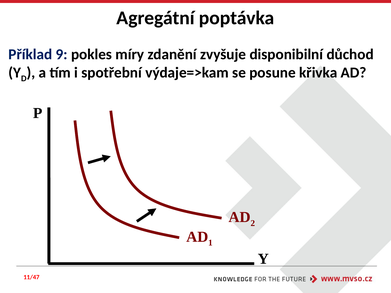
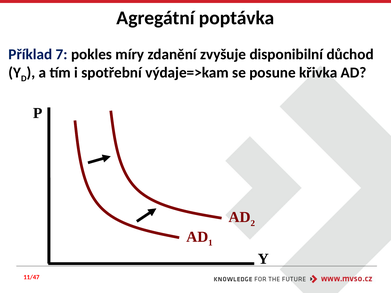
9: 9 -> 7 (62, 54)
